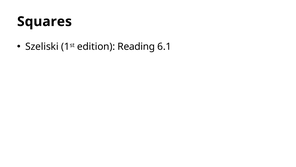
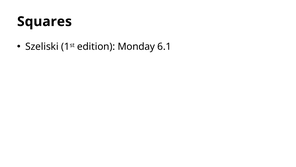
Reading: Reading -> Monday (136, 47)
